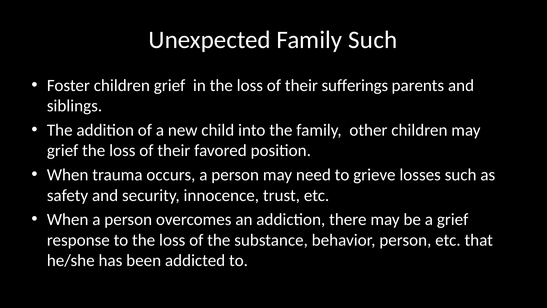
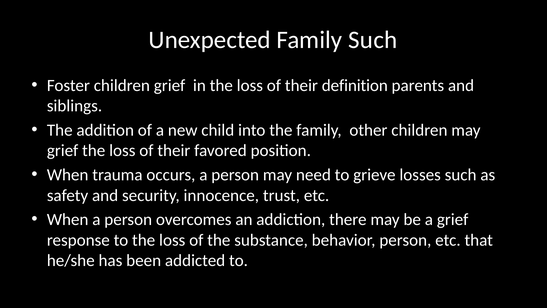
sufferings: sufferings -> definition (355, 85)
